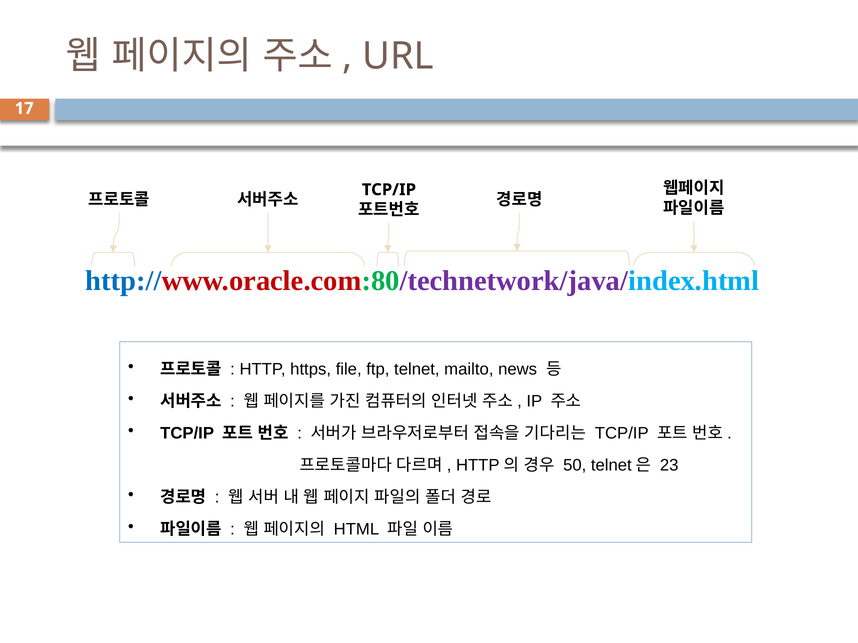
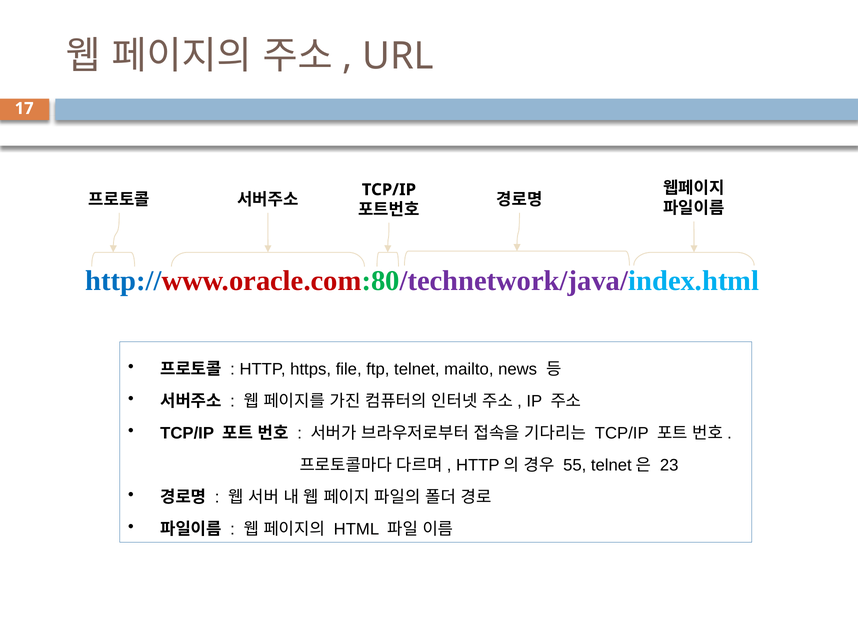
50: 50 -> 55 (575, 466)
